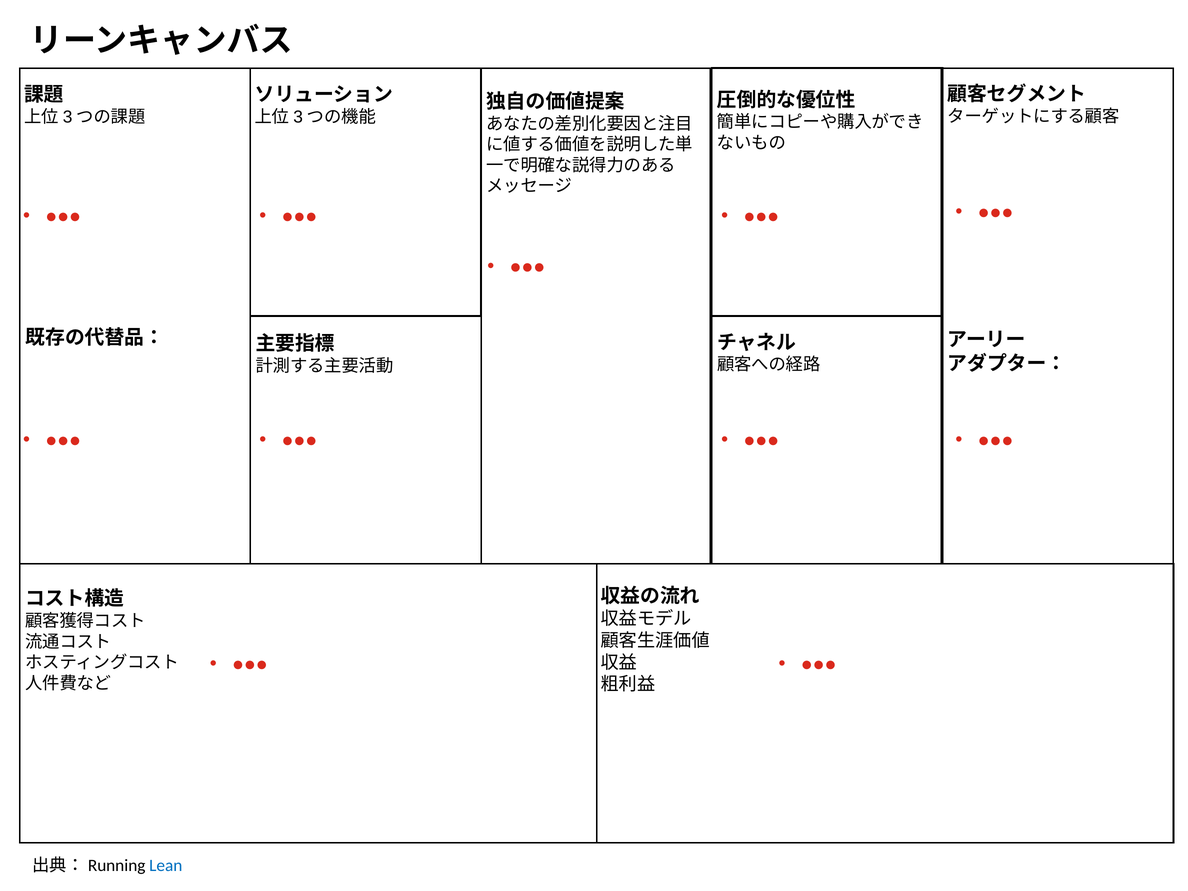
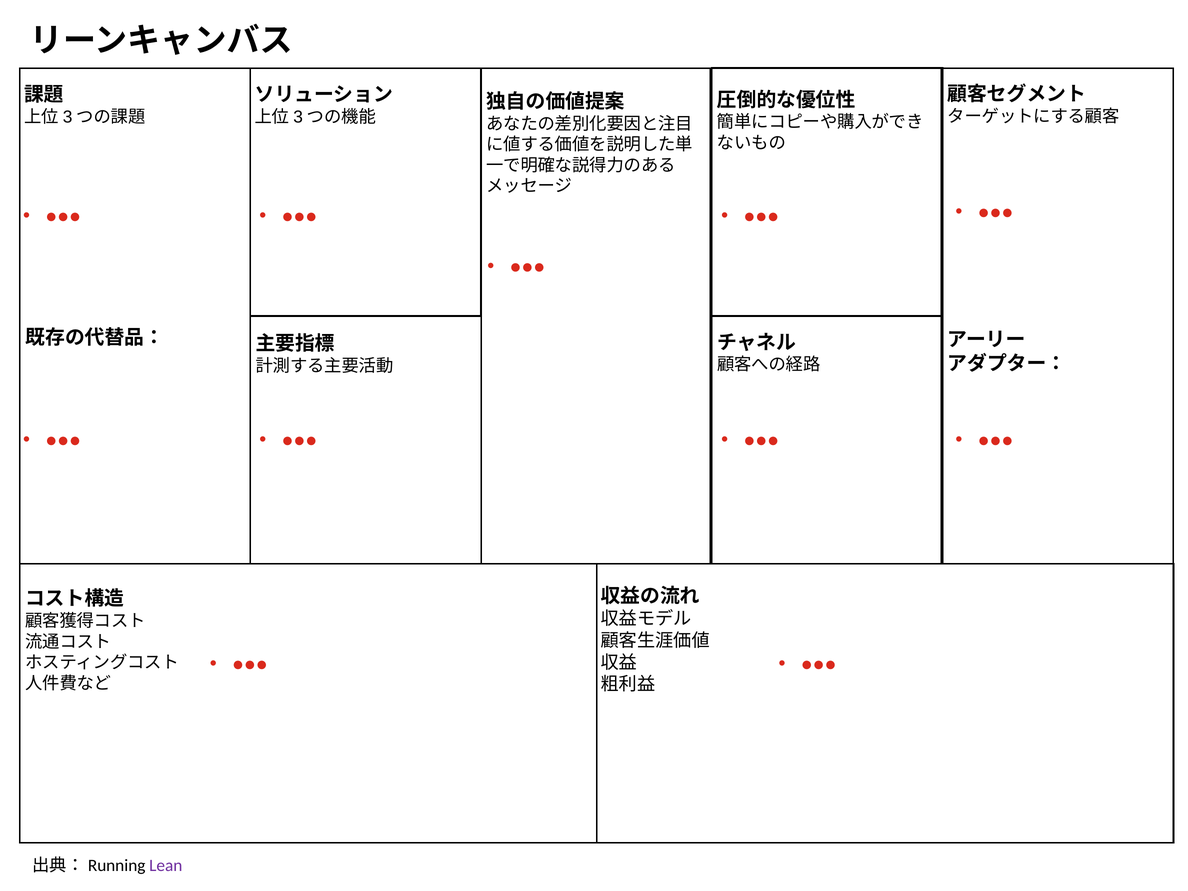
Lean colour: blue -> purple (166, 866)
